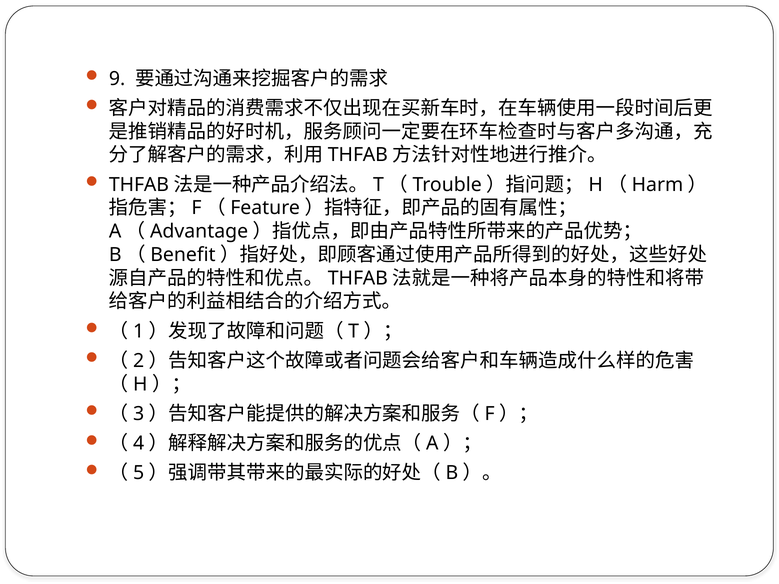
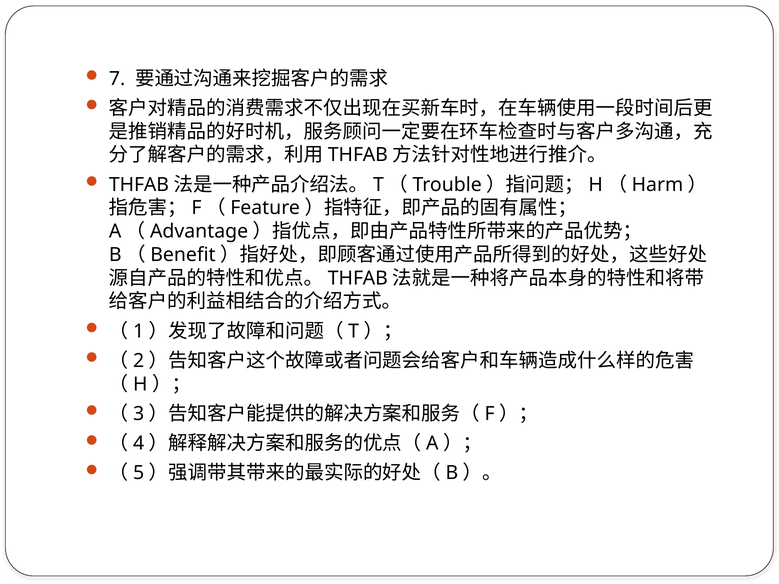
9: 9 -> 7 (117, 79)
